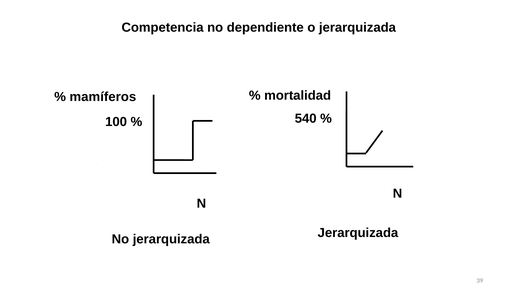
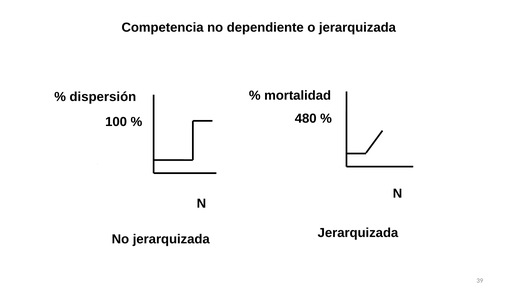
mamíferos: mamíferos -> dispersión (103, 97)
540: 540 -> 480 (306, 119)
